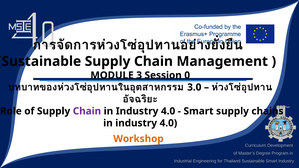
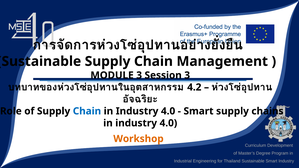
Session 0: 0 -> 3 (187, 75)
3.0: 3.0 -> 4.2 (194, 87)
Chain colour: purple -> blue (87, 111)
